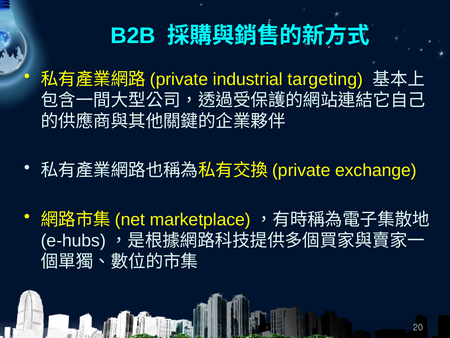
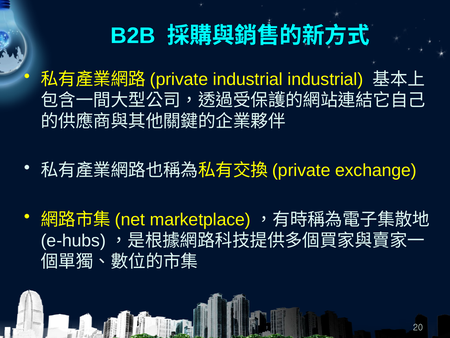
industrial targeting: targeting -> industrial (325, 79)
